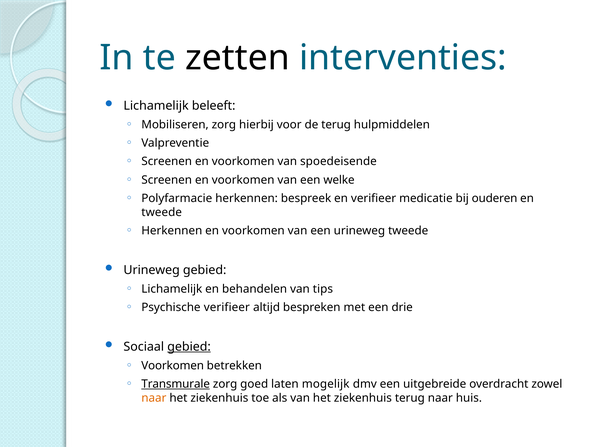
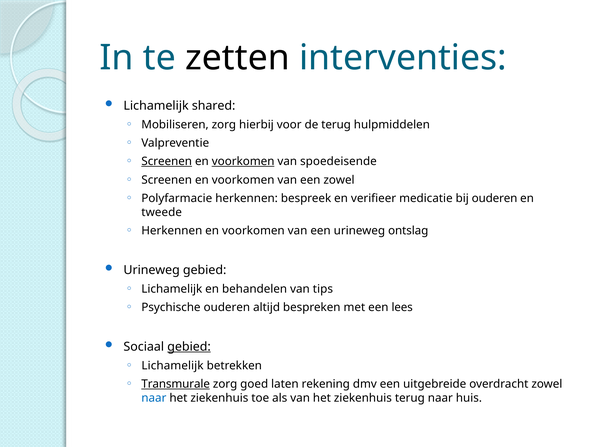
beleeft: beleeft -> shared (214, 106)
Screenen underline: none -> present (167, 162)
voorkomen underline: none -> present (243, 162)
een welke: welke -> zowel (339, 180)
urineweg tweede: tweede -> ontslag (408, 231)
Psychische verifieer: verifieer -> ouderen (227, 308)
drie: drie -> lees (402, 308)
Voorkomen: Voorkomen -> Lichamelijk (173, 366)
mogelijk: mogelijk -> rekening (326, 385)
naar colour: orange -> blue (154, 399)
